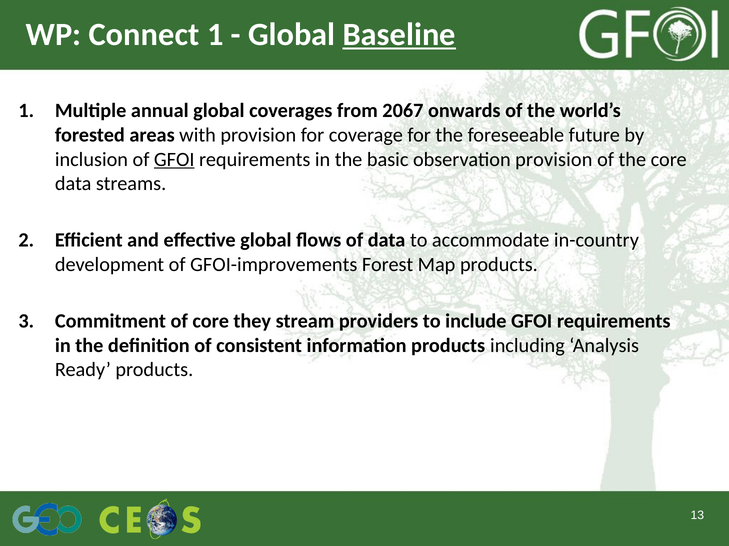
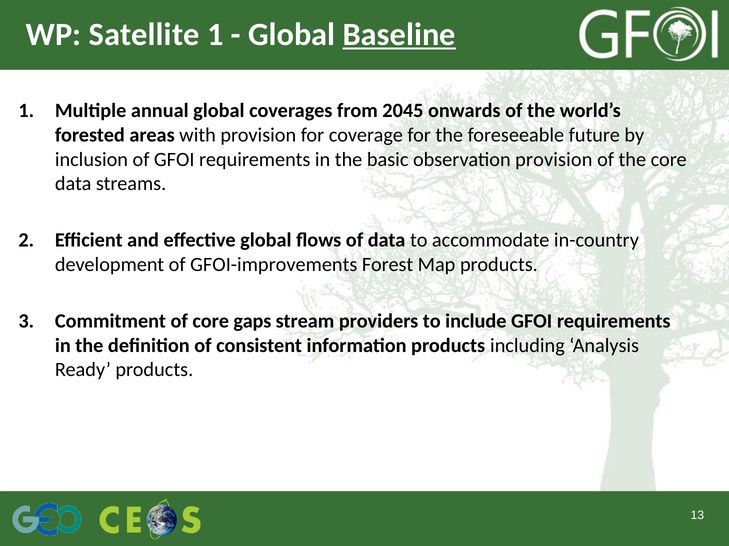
Connect: Connect -> Satellite (144, 35)
2067: 2067 -> 2045 (403, 111)
GFOI underline: present -> none (174, 160)
they: they -> gaps (252, 322)
